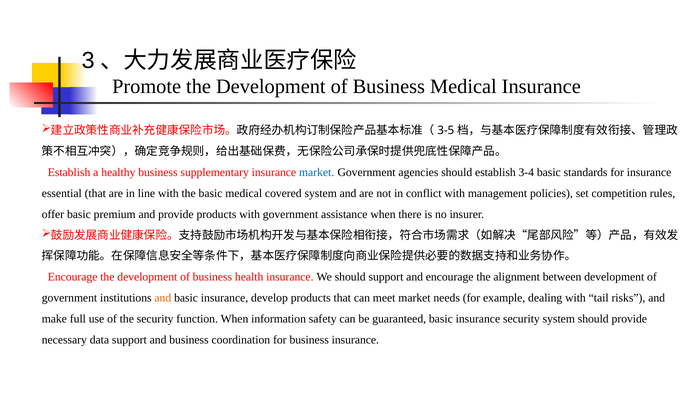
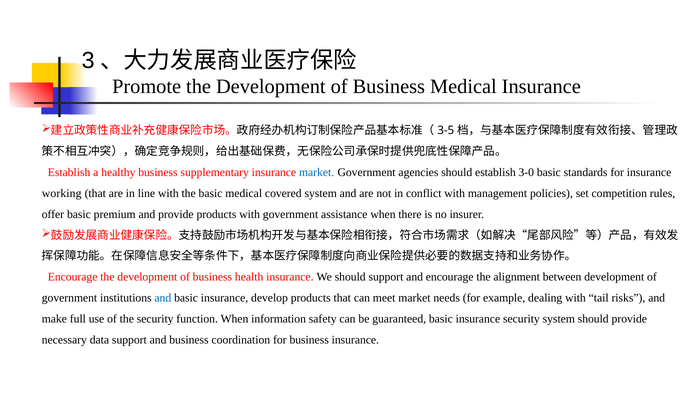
3-4: 3-4 -> 3-0 (526, 172)
essential: essential -> working (62, 193)
and colour: orange -> blue (163, 298)
